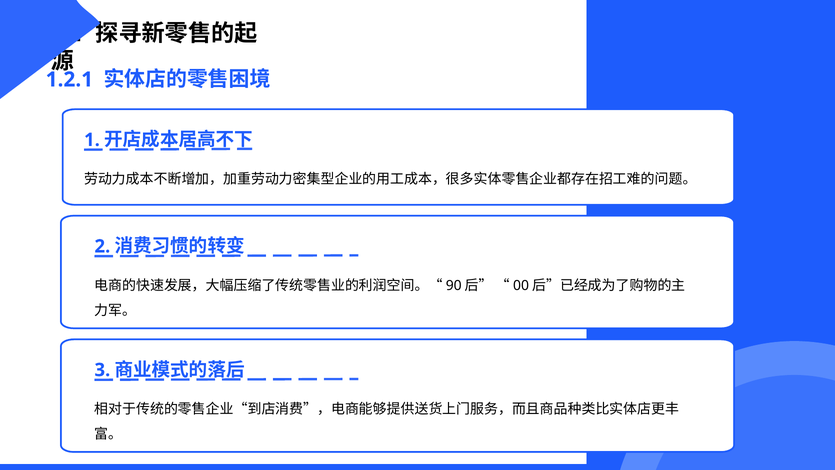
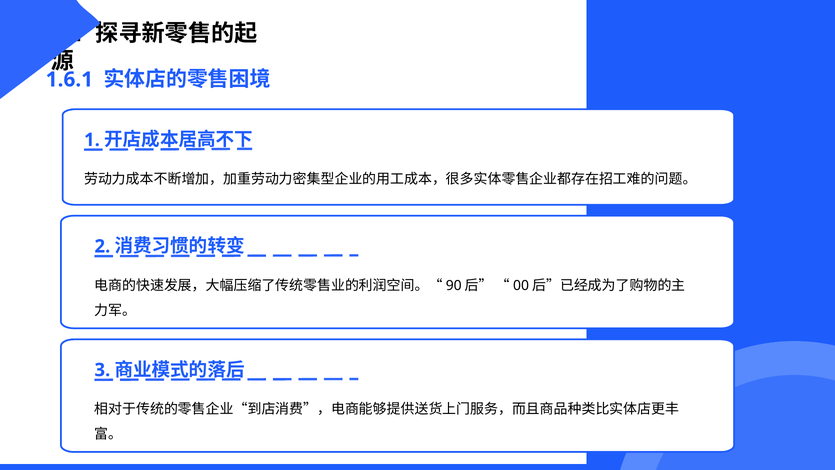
1.2.1: 1.2.1 -> 1.6.1 (69, 79)
